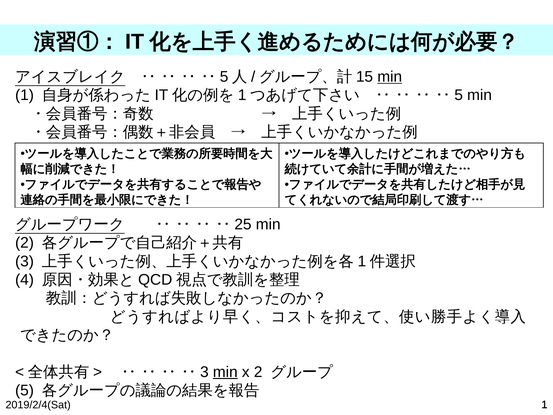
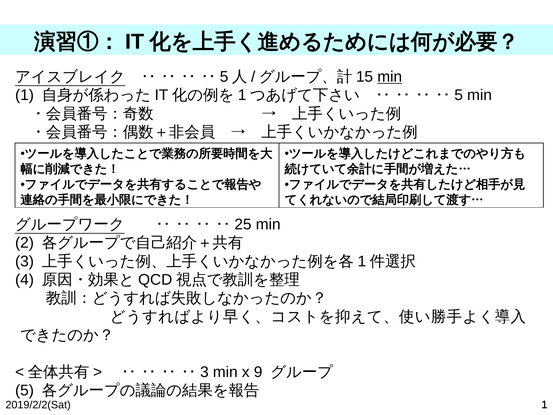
min underline: present -> none (225, 372)
x 2: 2 -> 9 (258, 372)
2019/2/4(Sat: 2019/2/4(Sat -> 2019/2/2(Sat (38, 405)
